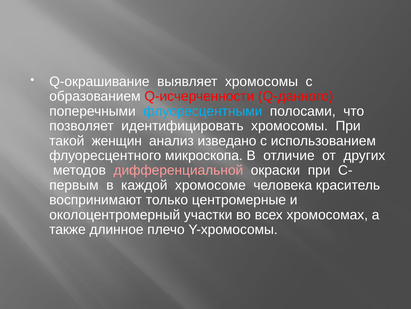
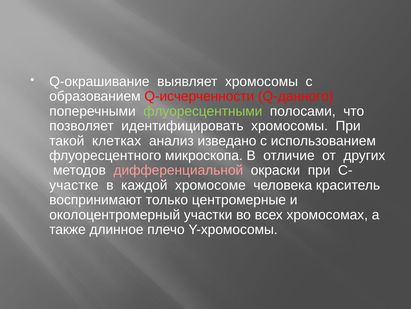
флуоресцентными colour: light blue -> light green (203, 111)
женщин: женщин -> клетках (117, 140)
первым: первым -> участке (74, 185)
